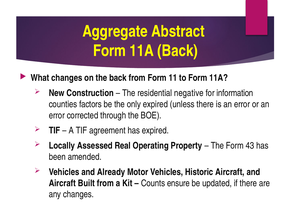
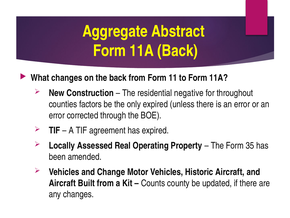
information: information -> throughout (235, 93)
43: 43 -> 35 (250, 145)
Already: Already -> Change (111, 172)
ensure: ensure -> county (178, 183)
